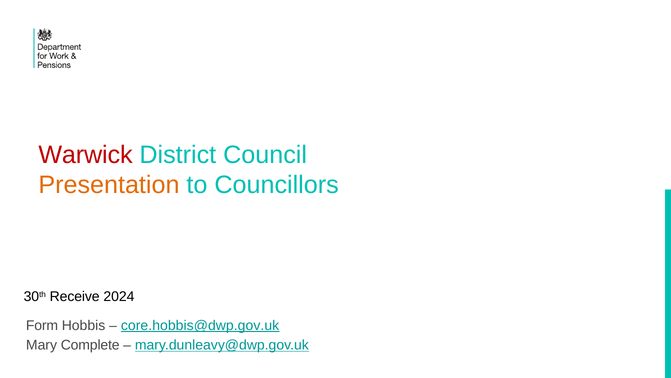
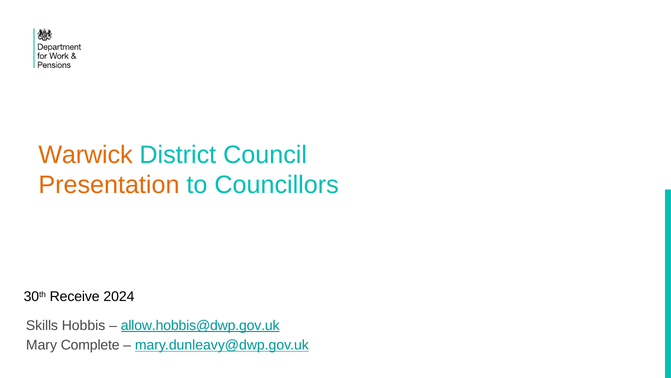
Warwick colour: red -> orange (85, 155)
Form: Form -> Skills (42, 325)
core.hobbis@dwp.gov.uk: core.hobbis@dwp.gov.uk -> allow.hobbis@dwp.gov.uk (200, 325)
